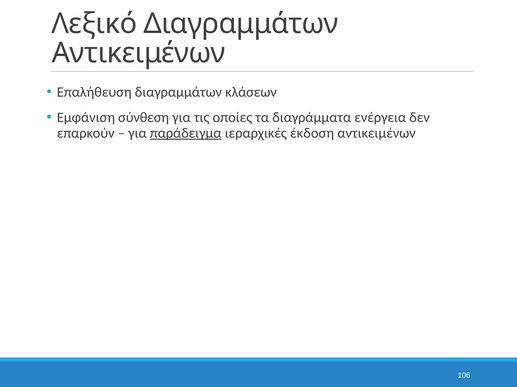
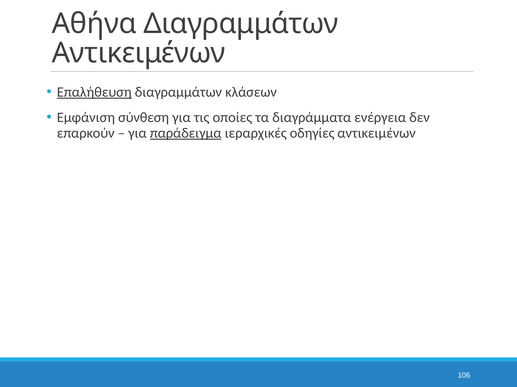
Λεξικό: Λεξικό -> Αθήνα (94, 24)
Επαλήθευση underline: none -> present (94, 92)
έκδοση: έκδοση -> οδηγίες (312, 133)
